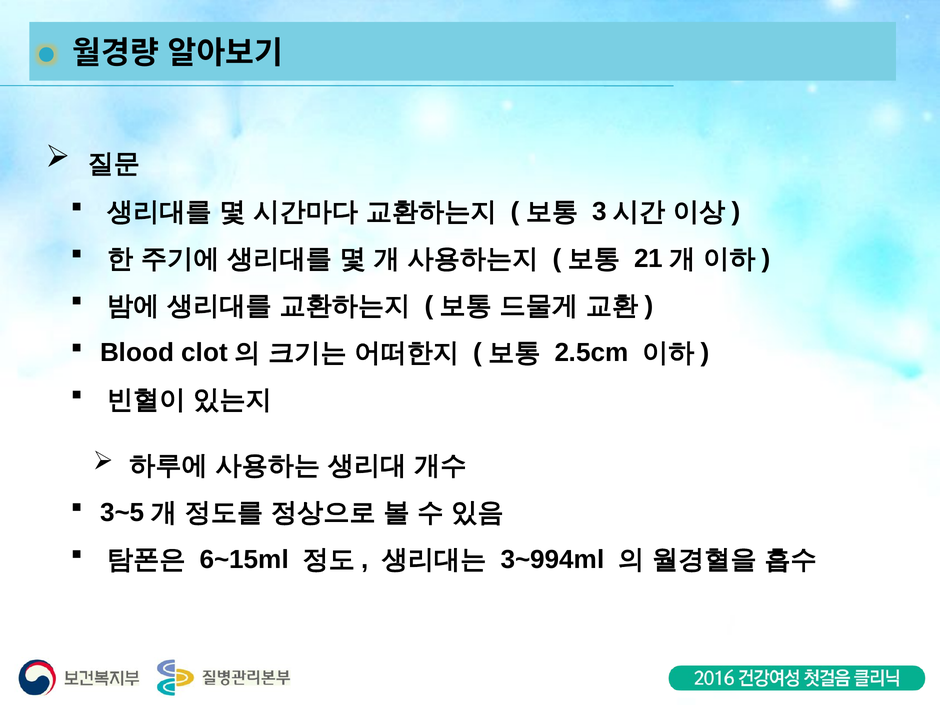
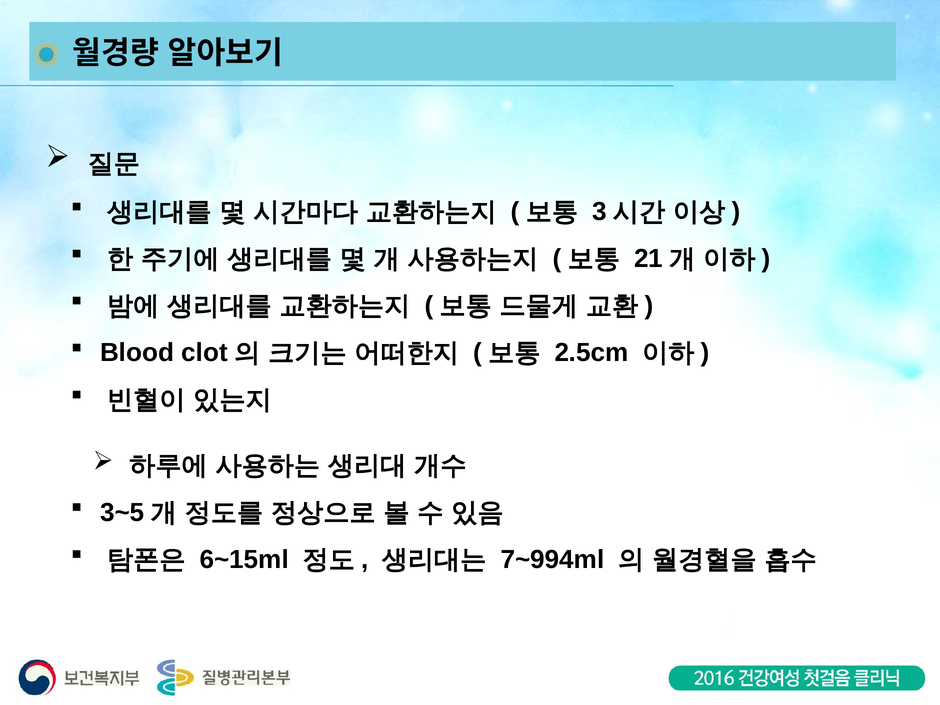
3~994ml: 3~994ml -> 7~994ml (552, 559)
